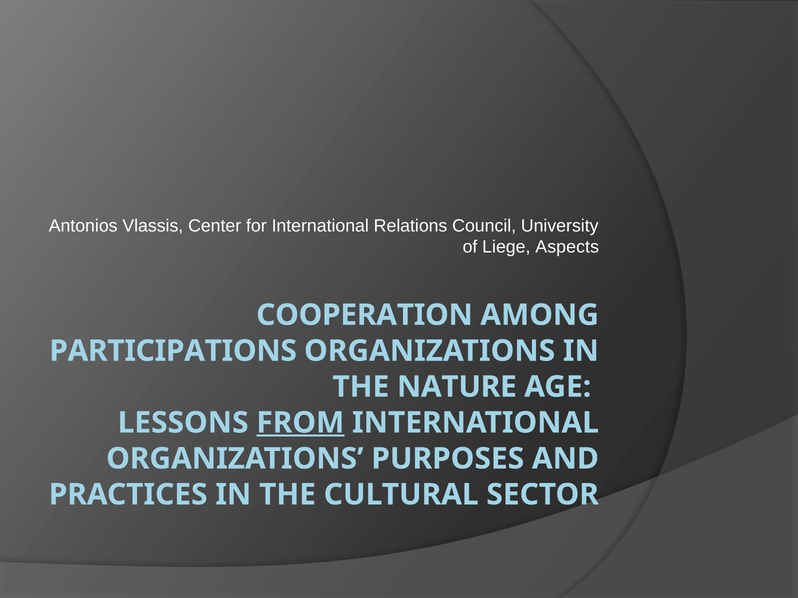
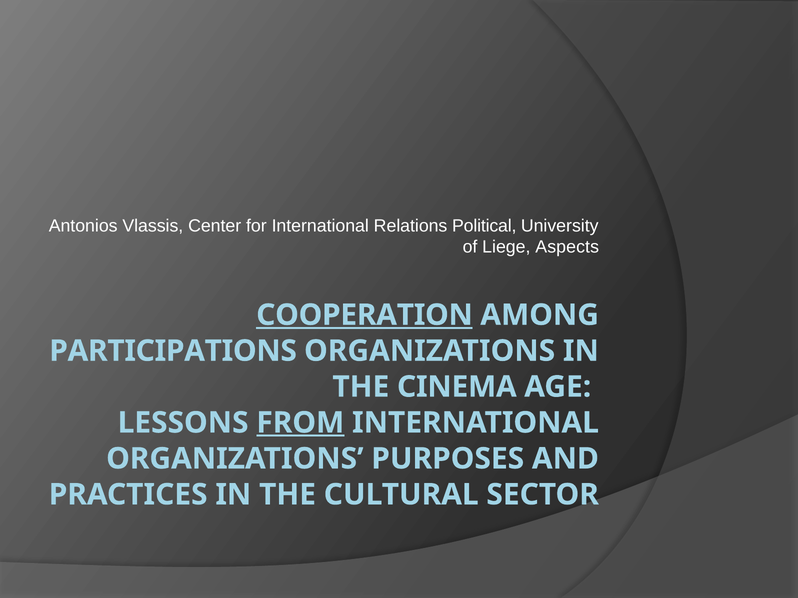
Council: Council -> Political (484, 226)
COOPERATION underline: none -> present (365, 315)
NATURE: NATURE -> CINEMA (457, 387)
